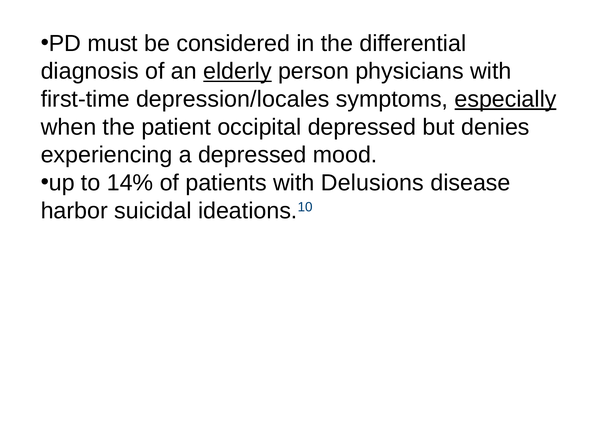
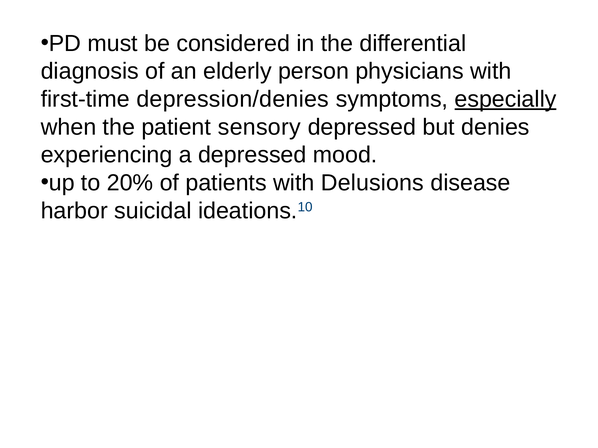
elderly underline: present -> none (237, 71)
depression/locales: depression/locales -> depression/denies (233, 99)
occipital: occipital -> sensory (259, 127)
14%: 14% -> 20% (130, 183)
